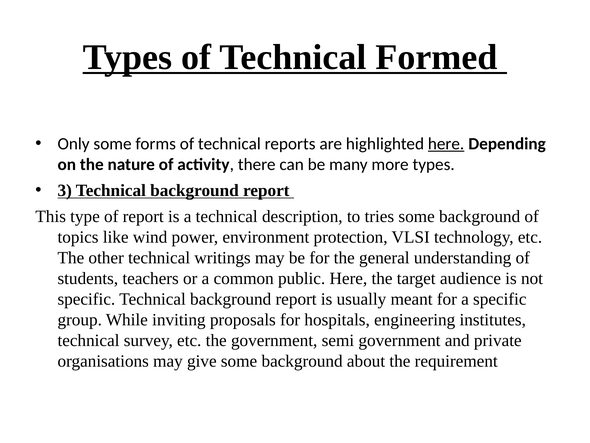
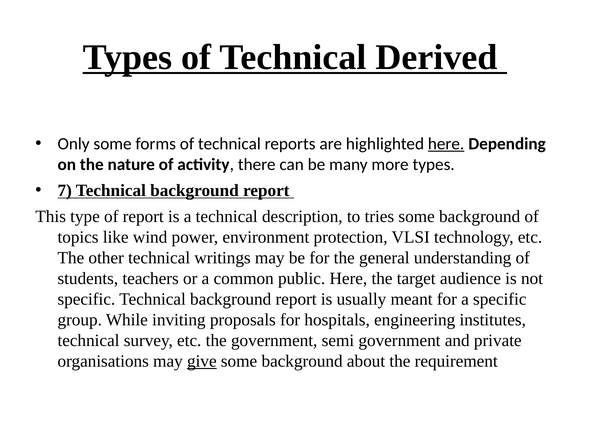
Formed: Formed -> Derived (437, 57)
3: 3 -> 7 (65, 190)
give underline: none -> present (202, 361)
